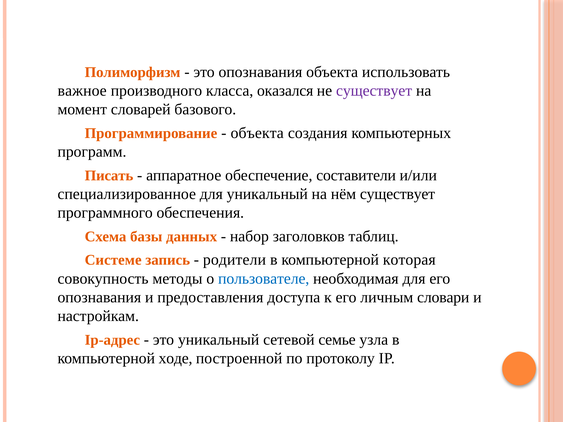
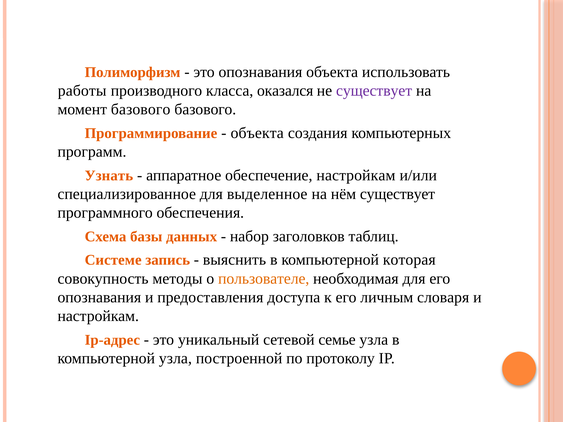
важное: важное -> работы (82, 91)
момент словарей: словарей -> базового (141, 110)
Писать: Писать -> Узнать (109, 176)
обеспечение составители: составители -> настройкам (356, 175)
для уникальный: уникальный -> выделенное (267, 194)
родители: родители -> выяснить (235, 260)
пользователе colour: blue -> orange (264, 279)
словари: словари -> словаря (443, 298)
компьютерной ходе: ходе -> узла (175, 359)
